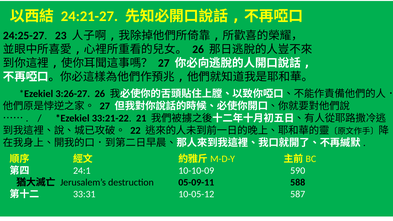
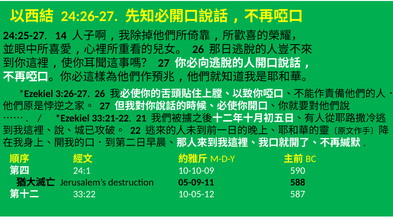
24:21-27: 24:21-27 -> 24:26-27 (89, 16)
23: 23 -> 14 (61, 36)
33:31: 33:31 -> 33:22 (84, 194)
